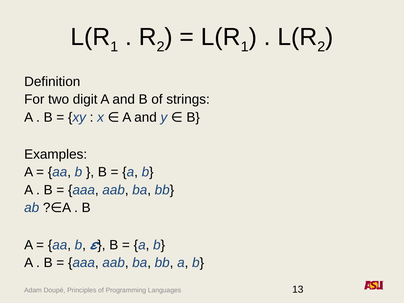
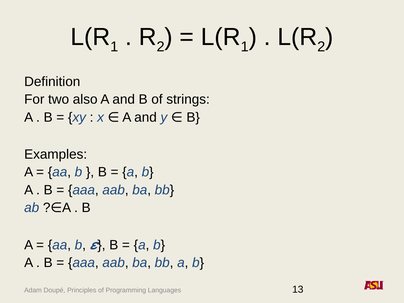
digit: digit -> also (85, 100)
